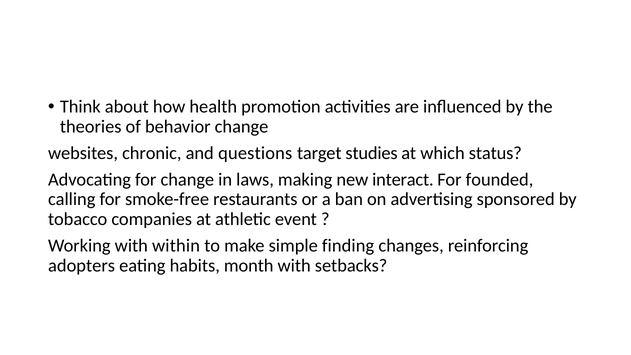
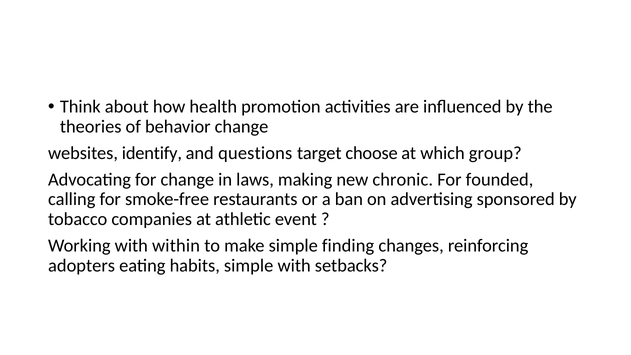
chronic: chronic -> identify (152, 153)
studies: studies -> choose (372, 153)
status: status -> group (495, 153)
interact: interact -> chronic (403, 179)
habits month: month -> simple (249, 266)
